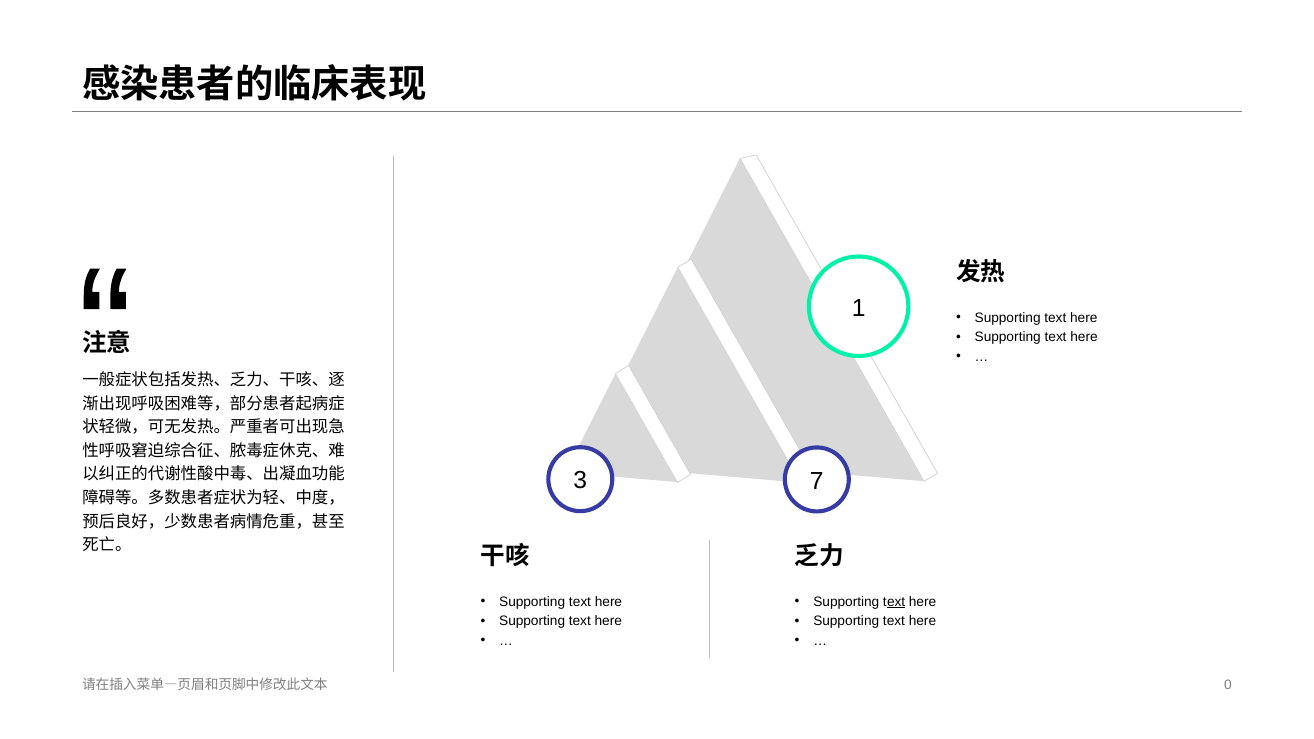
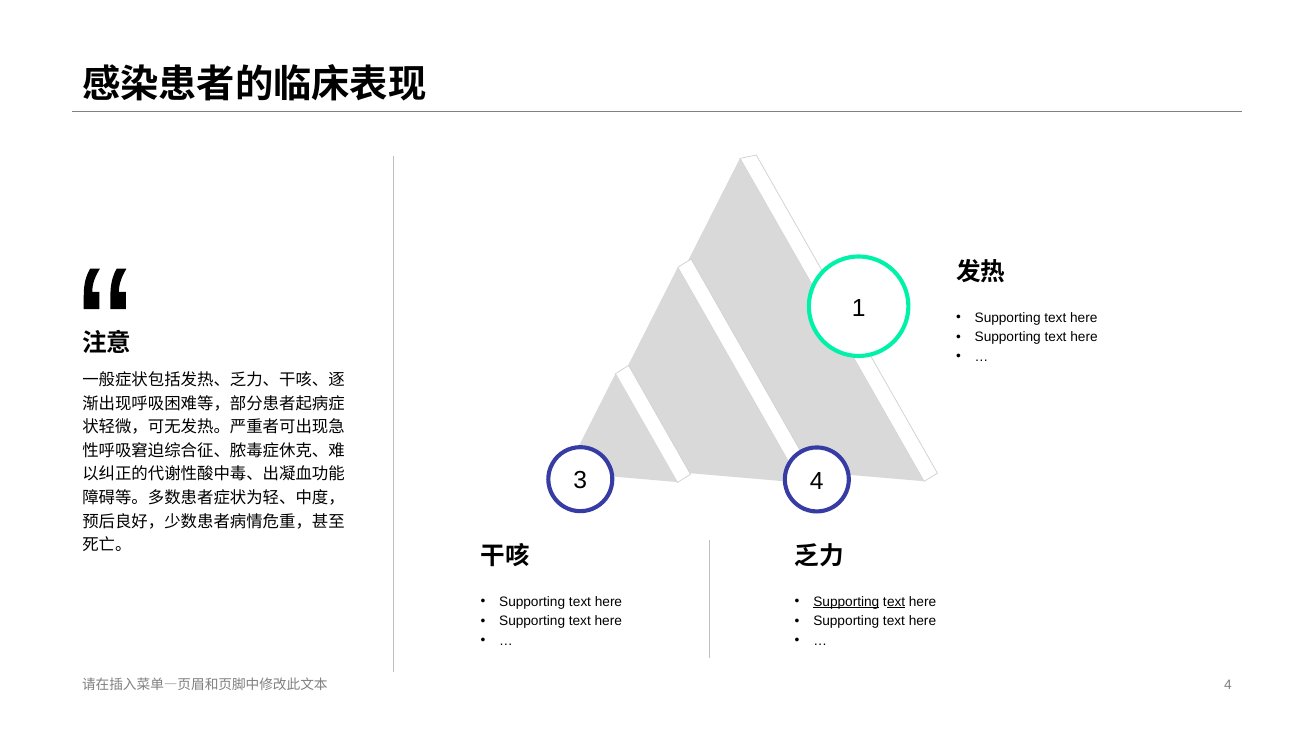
3 7: 7 -> 4 (817, 481)
Supporting underline: none -> present (846, 602)
0: 0 -> 4 (1228, 685)
